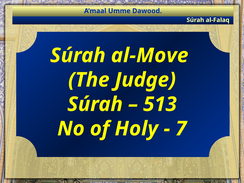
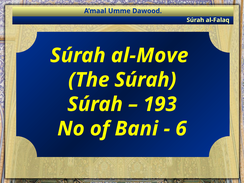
The Judge: Judge -> Súrah (145, 80)
513: 513 -> 193 (160, 104)
Holy: Holy -> Bani (136, 129)
7: 7 -> 6 (181, 129)
